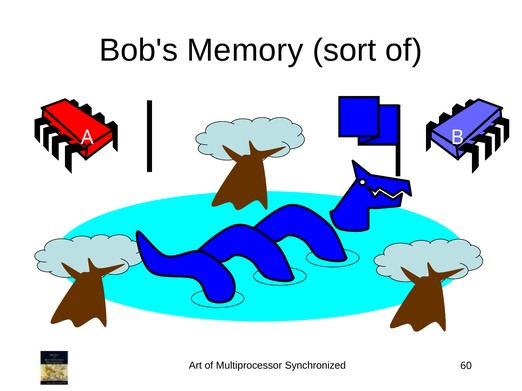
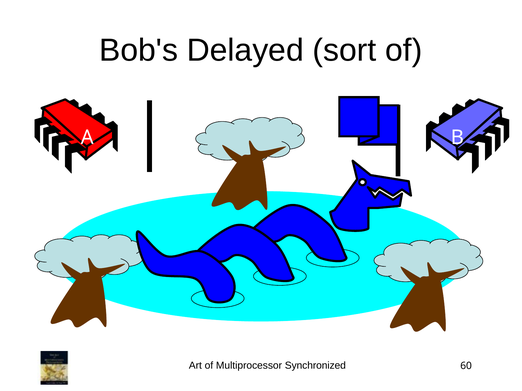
Memory: Memory -> Delayed (245, 51)
